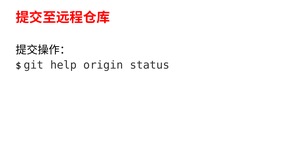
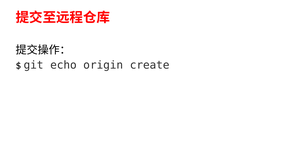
help: help -> echo (64, 65)
status: status -> create (150, 65)
